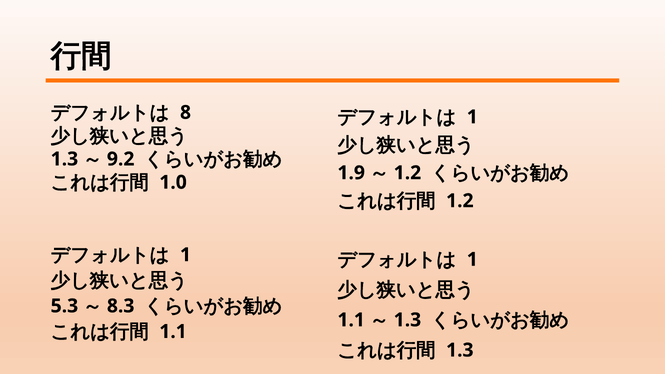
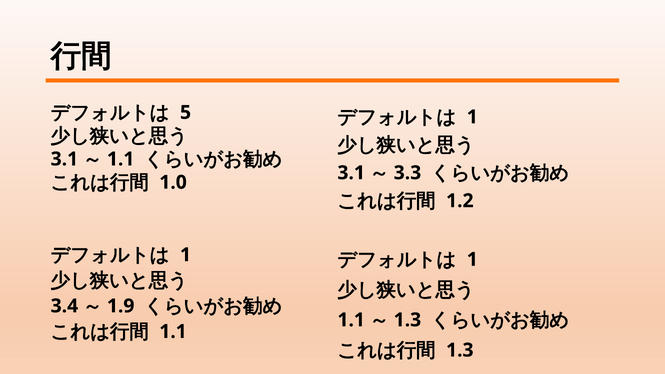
8: 8 -> 5 (186, 112)
1.3: 1.3 -> 3.1 (64, 159)
9.2: 9.2 -> 1.1 (121, 159)
1.9: 1.9 -> 3.1 (351, 173)
1.2: 1.2 -> 3.3 (407, 173)
5.3: 5.3 -> 3.4 (64, 306)
8.3: 8.3 -> 1.9 (121, 306)
